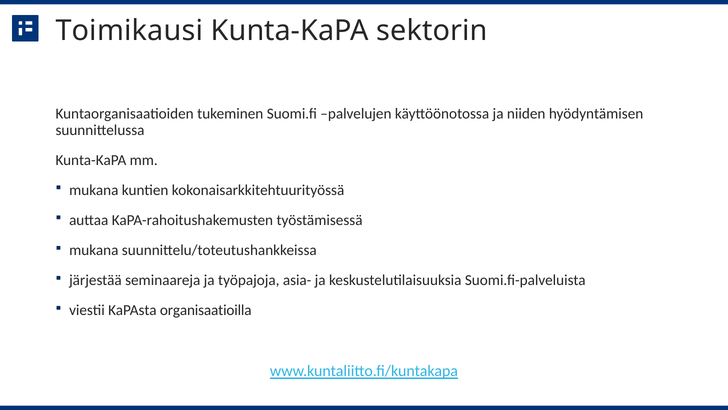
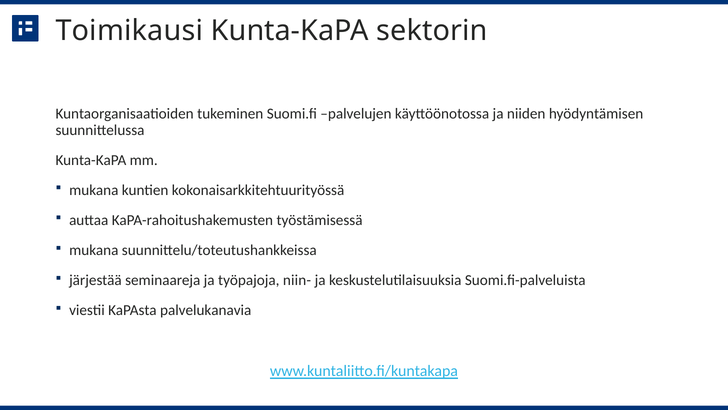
asia-: asia- -> niin- (297, 280)
organisaatioilla: organisaatioilla -> palvelukanavia (206, 310)
